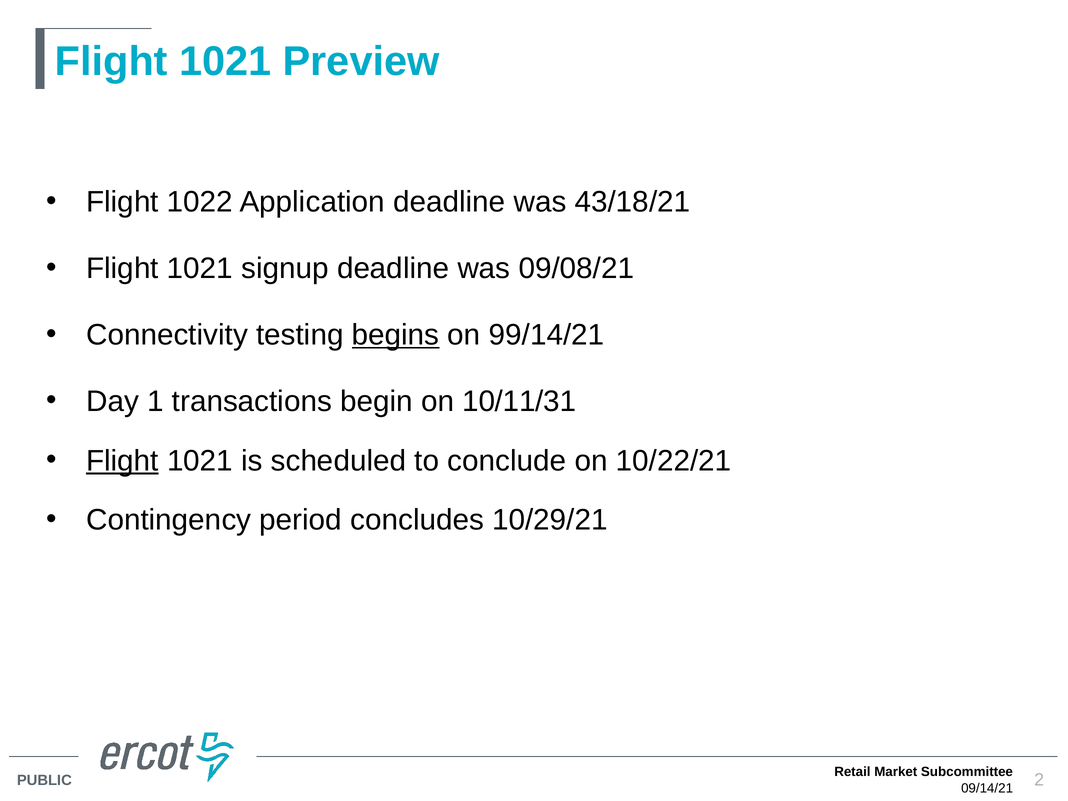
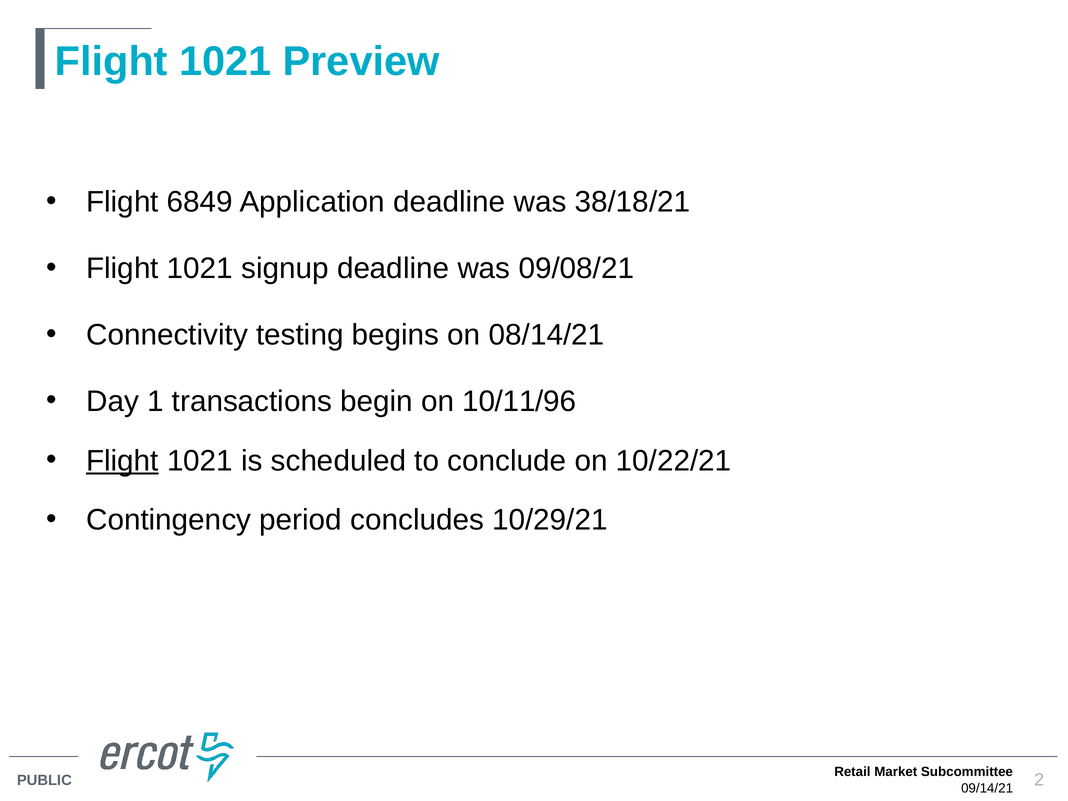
1022: 1022 -> 6849 (200, 202)
43/18/21: 43/18/21 -> 38/18/21 (632, 202)
begins underline: present -> none (396, 335)
99/14/21: 99/14/21 -> 08/14/21 (547, 335)
10/11/31: 10/11/31 -> 10/11/96 (519, 401)
